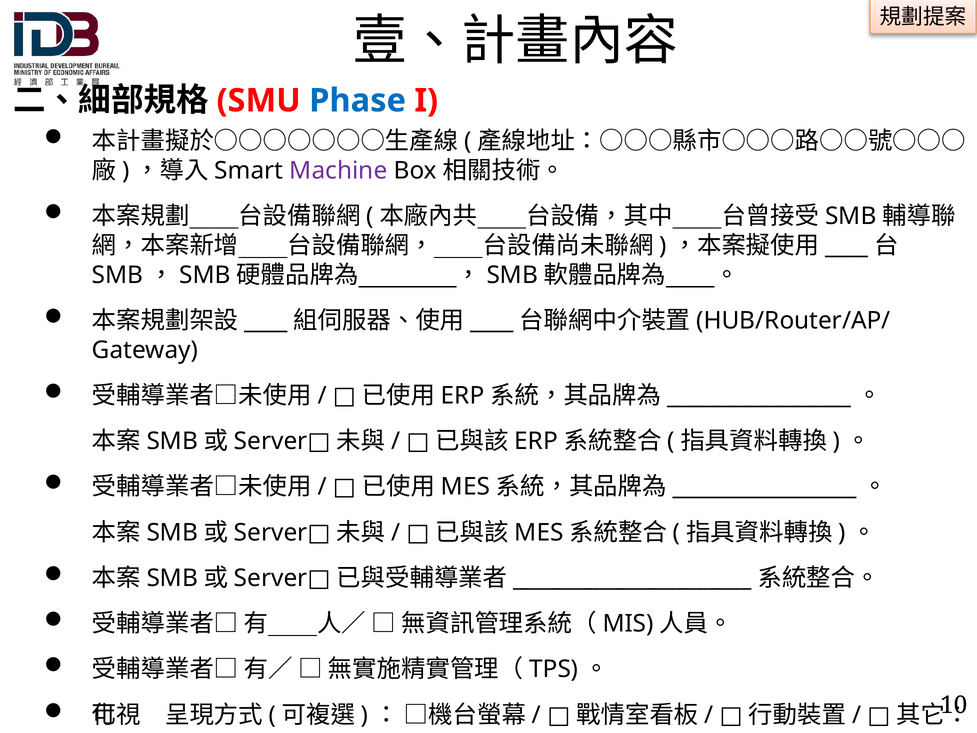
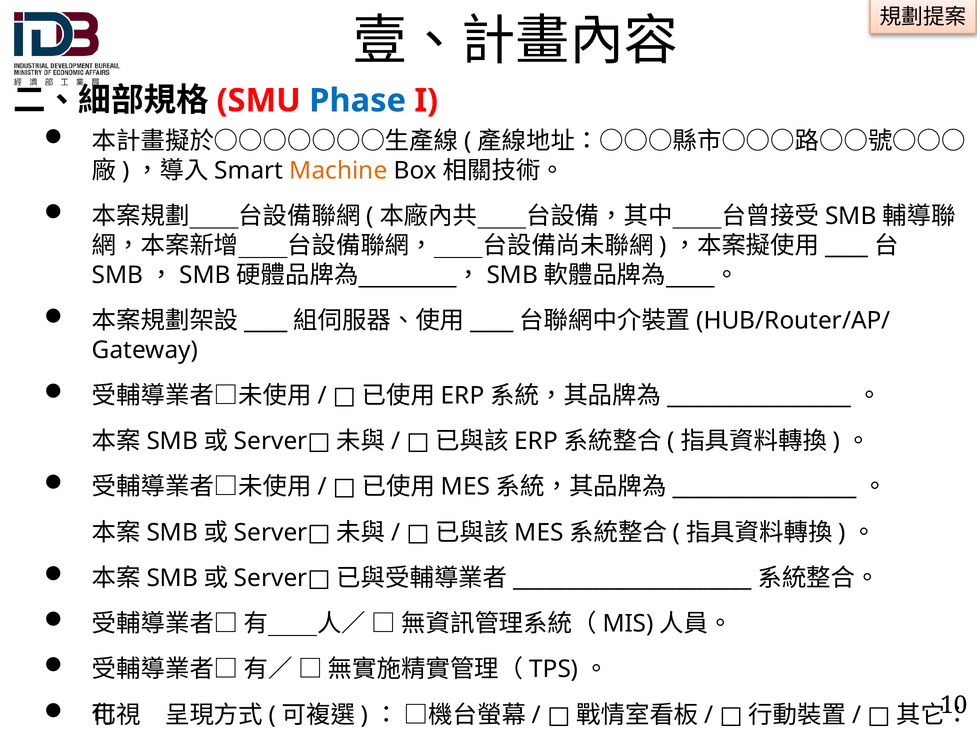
Machine colour: purple -> orange (338, 171)
